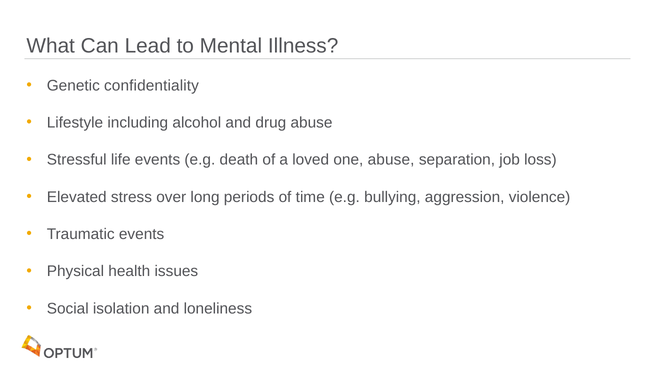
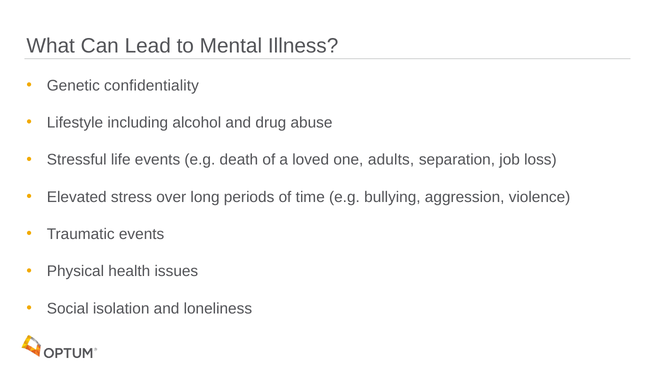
one abuse: abuse -> adults (391, 160)
